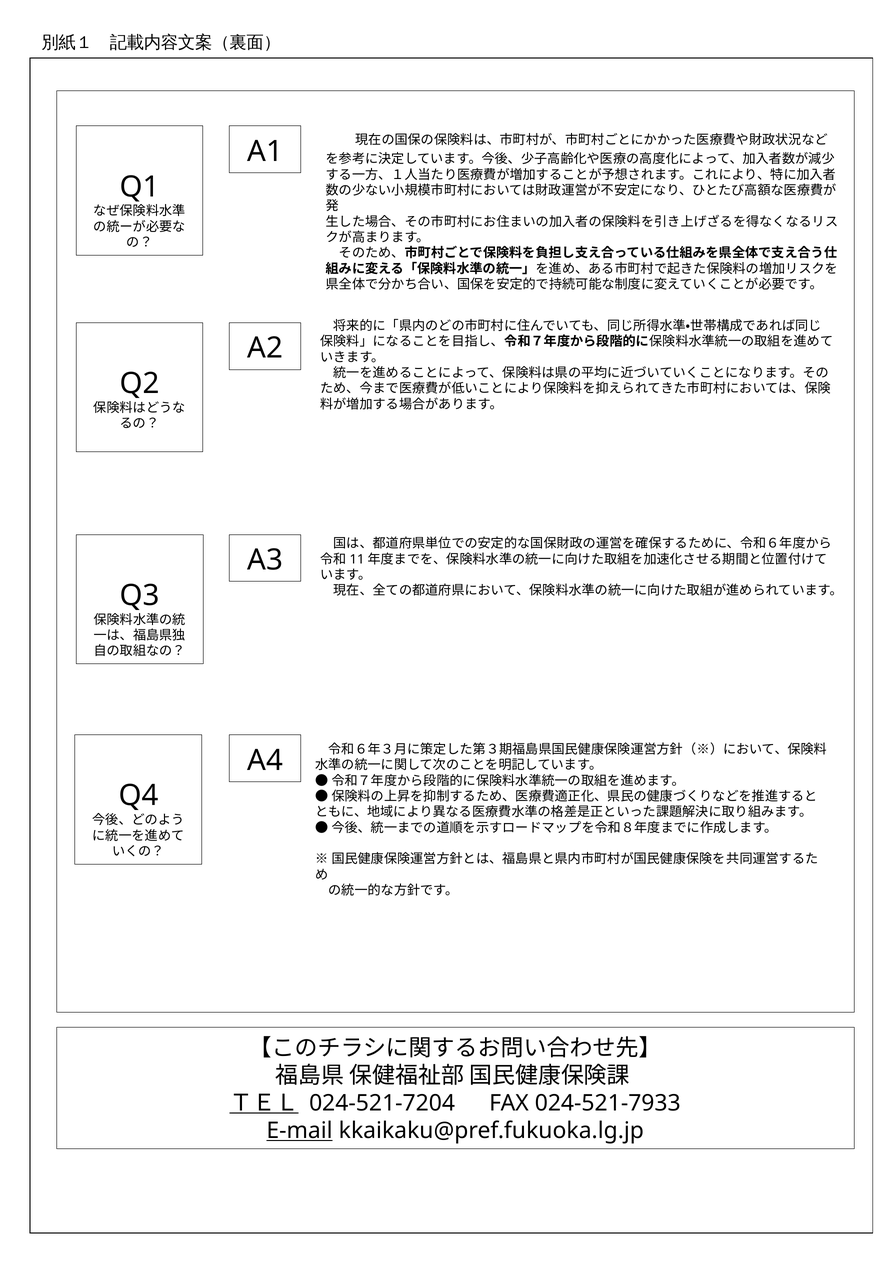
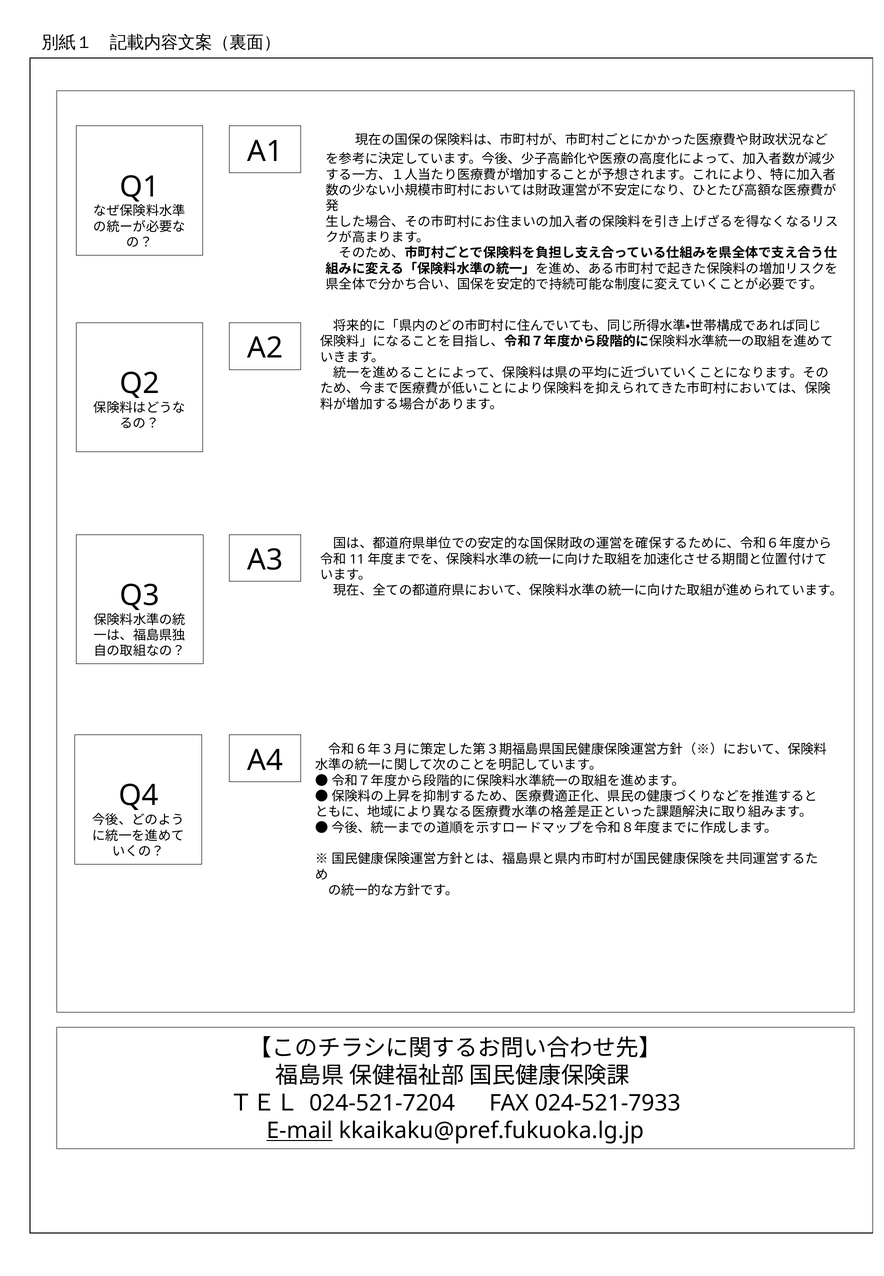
ＴＥＬ underline: present -> none (264, 1104)
